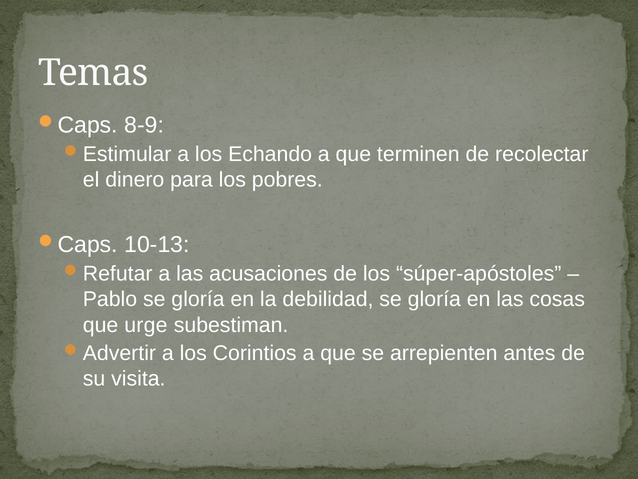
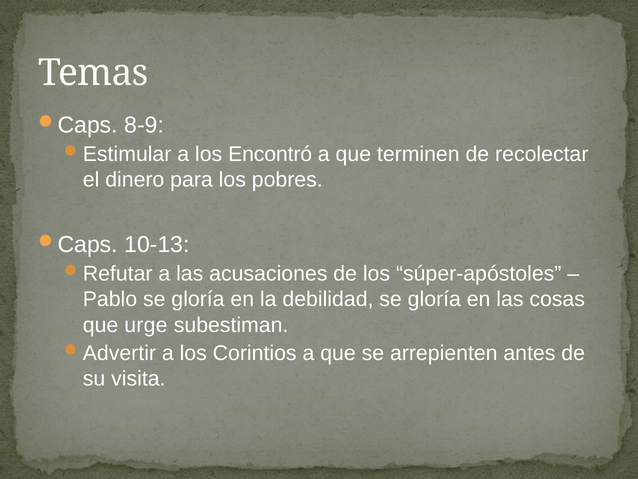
Echando: Echando -> Encontró (270, 154)
